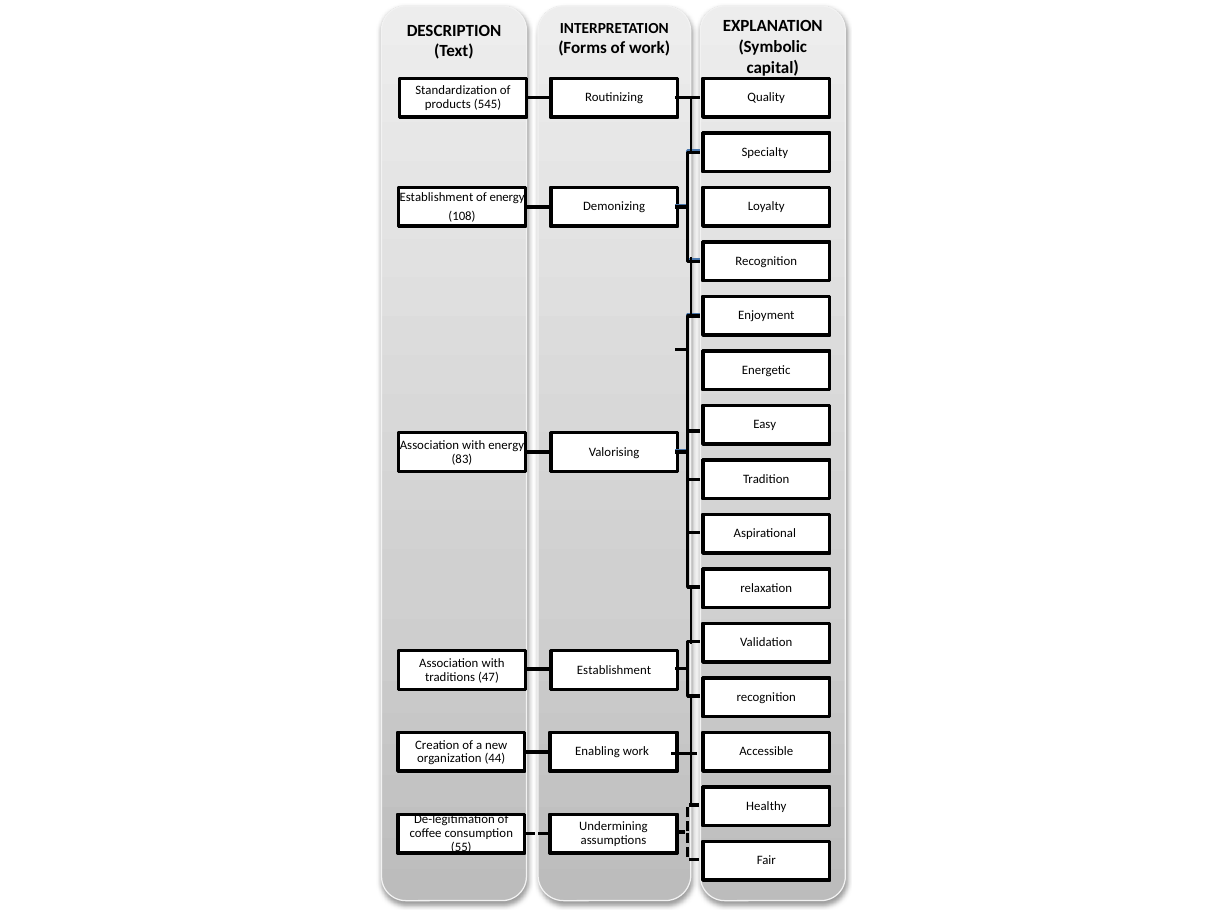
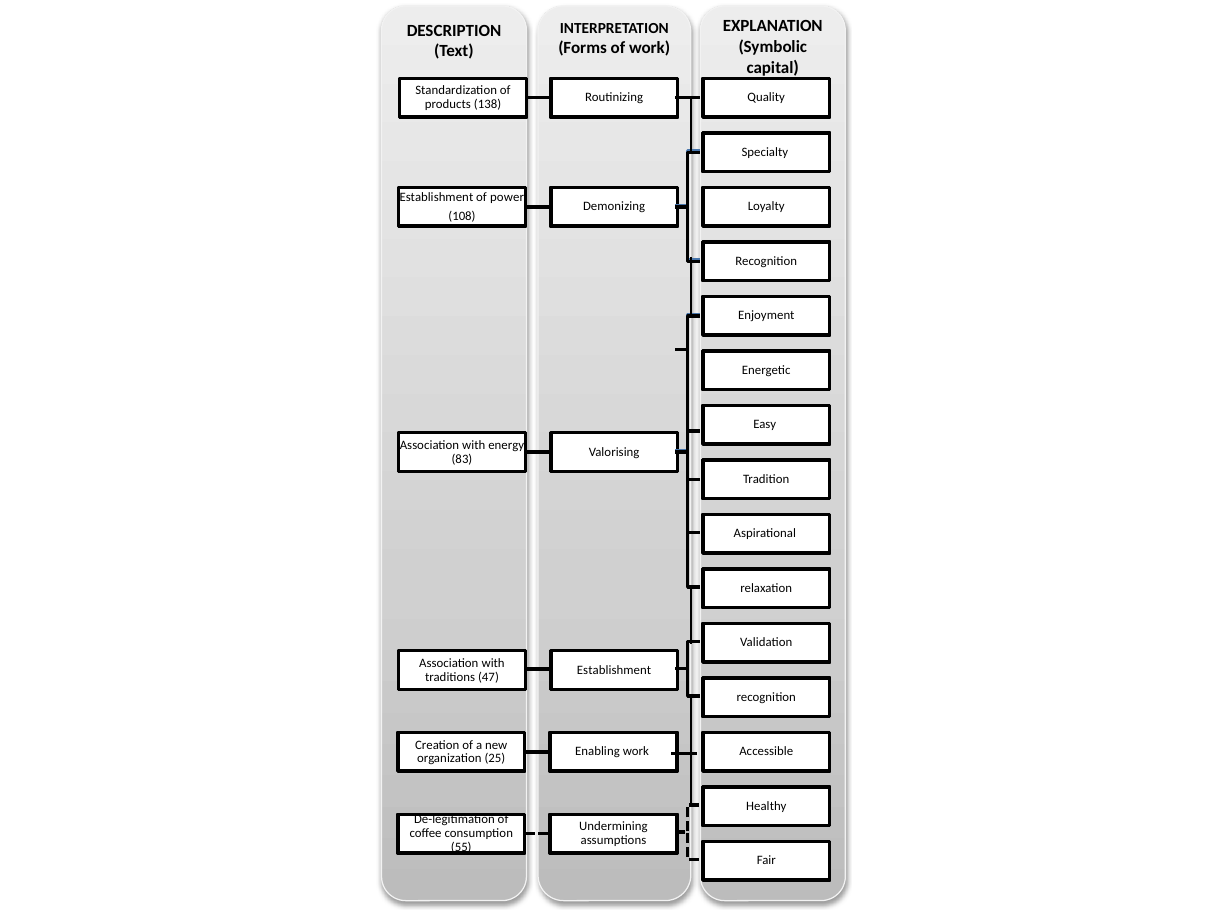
545: 545 -> 138 (488, 105)
of energy: energy -> power (507, 198)
44: 44 -> 25 (495, 759)
